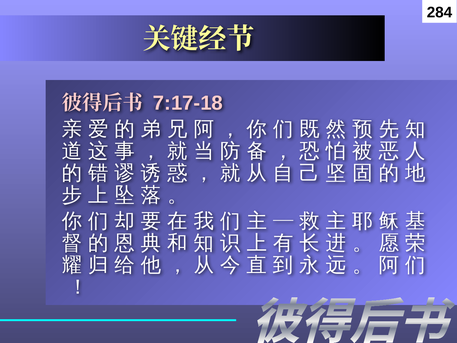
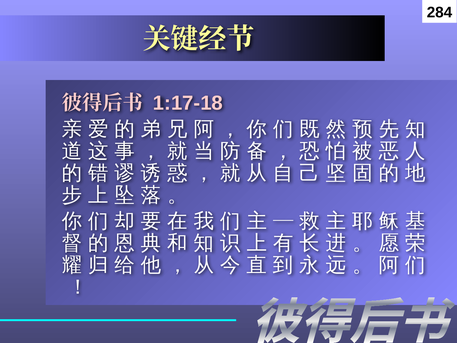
7:17-18: 7:17-18 -> 1:17-18 (188, 103)
